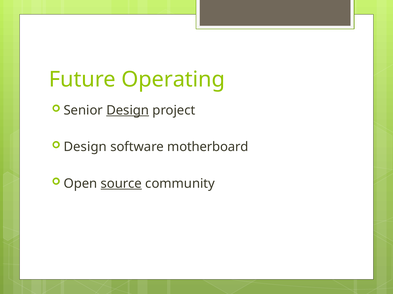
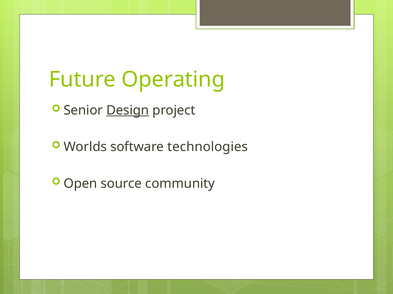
Design: Design -> Worlds (85, 147)
motherboard: motherboard -> technologies (208, 147)
source underline: present -> none (121, 184)
